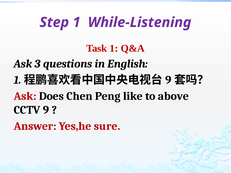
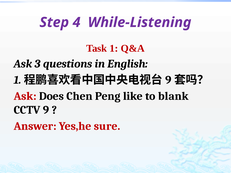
Step 1: 1 -> 4 (77, 22)
above: above -> blank (173, 96)
